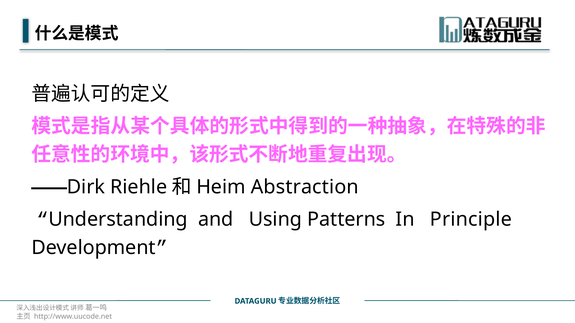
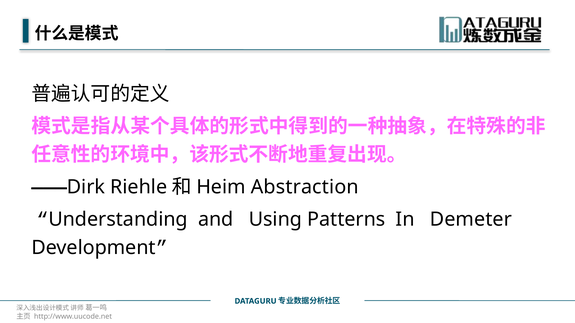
Principle: Principle -> Demeter (471, 219)
